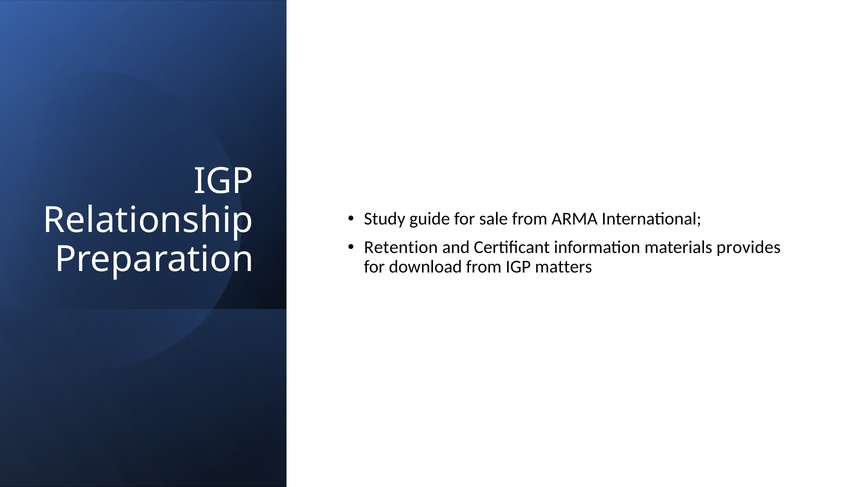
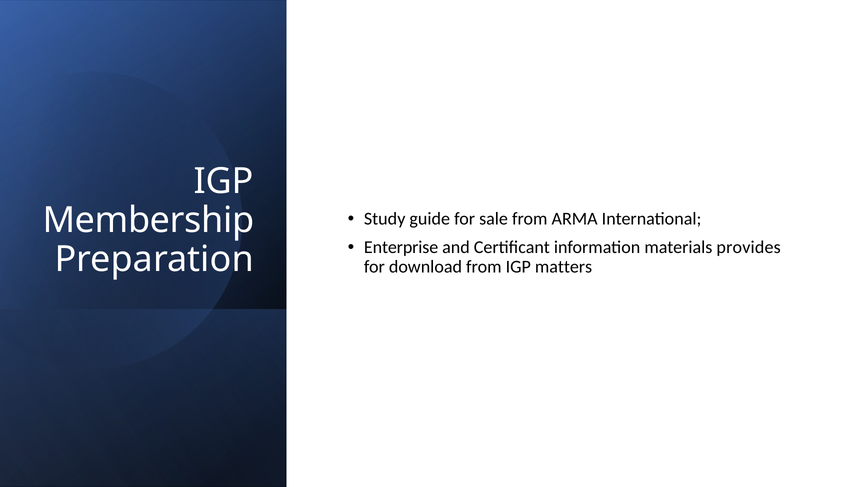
Relationship: Relationship -> Membership (148, 220)
Retention: Retention -> Enterprise (401, 247)
